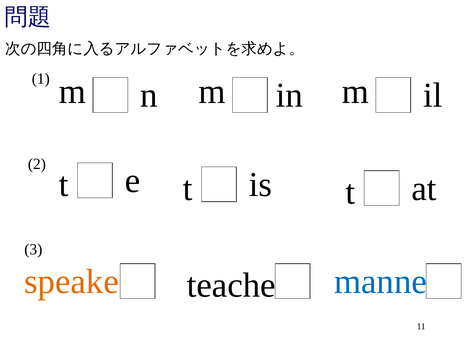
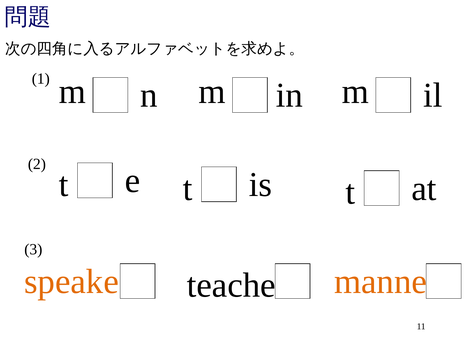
manne colour: blue -> orange (380, 281)
